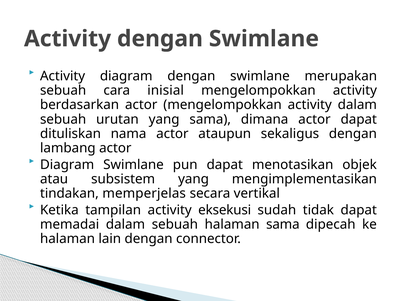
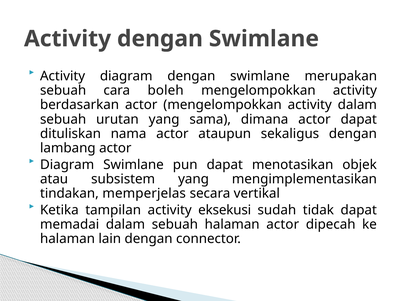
inisial: inisial -> boleh (166, 90)
halaman sama: sama -> actor (283, 224)
